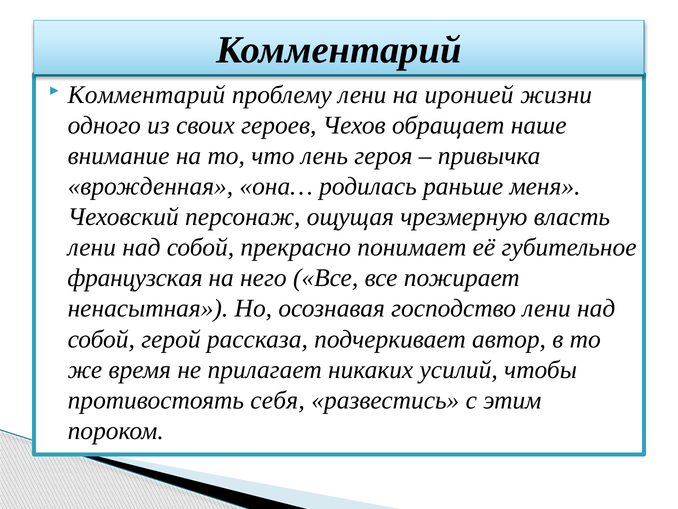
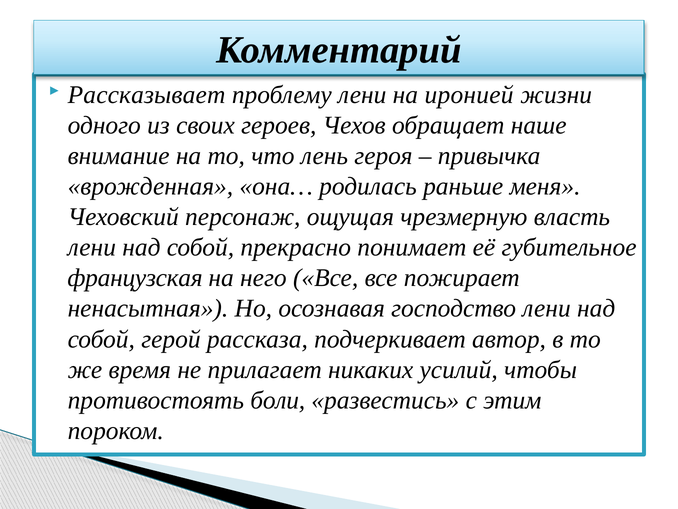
Комментарий: Комментарий -> Рассказывает (147, 95)
себя: себя -> боли (278, 400)
